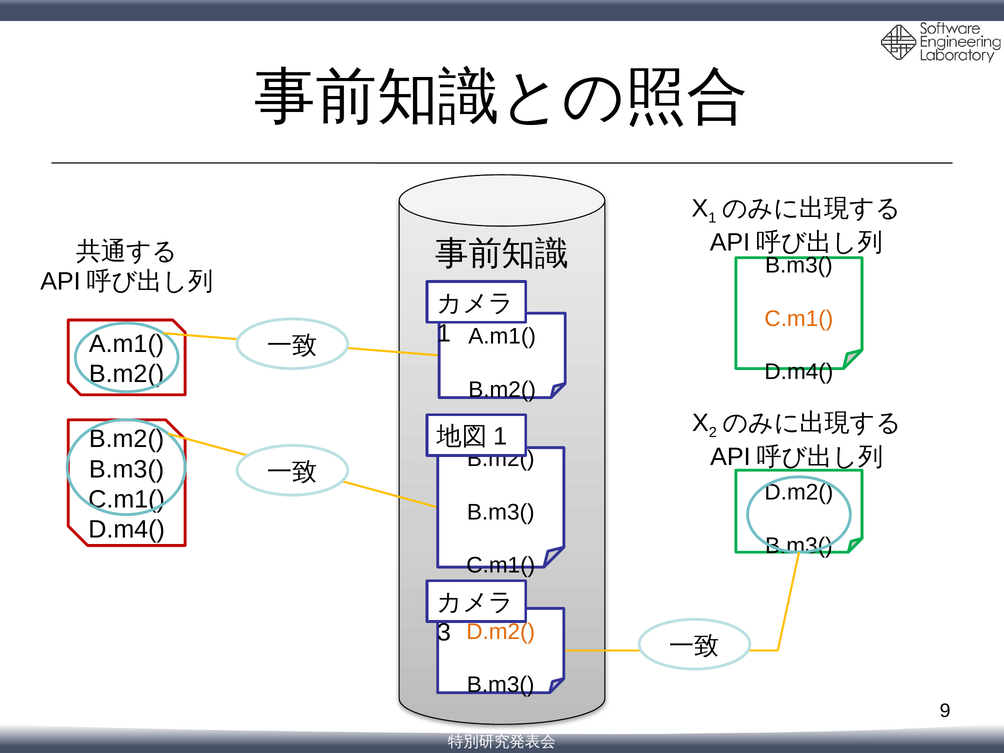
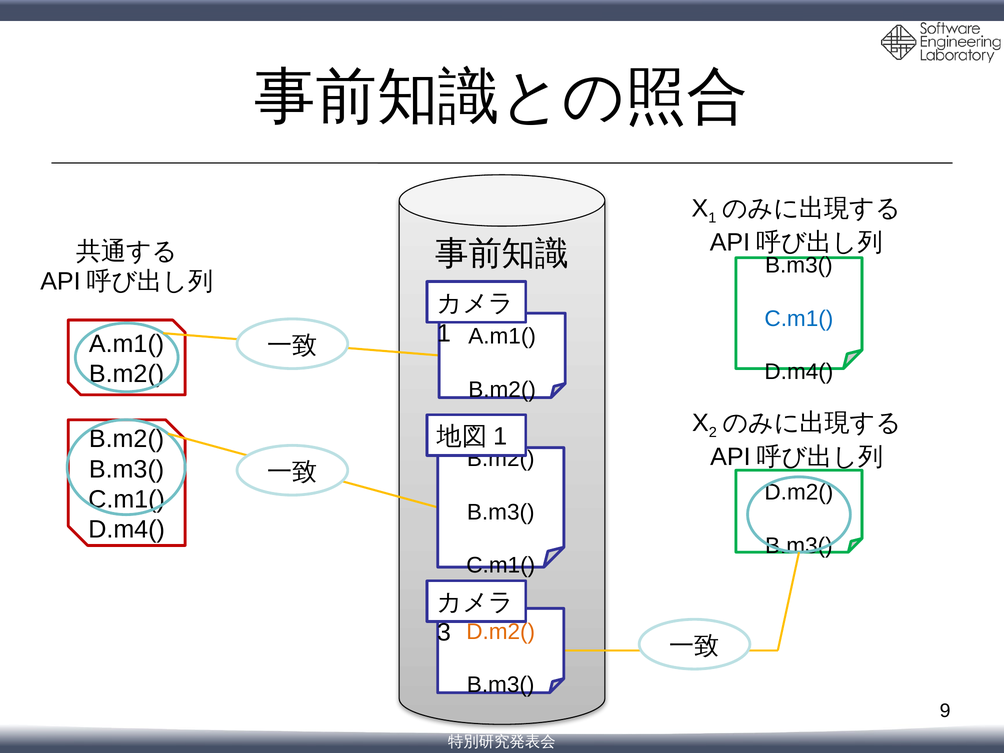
C.m1( colour: orange -> blue (799, 319)
